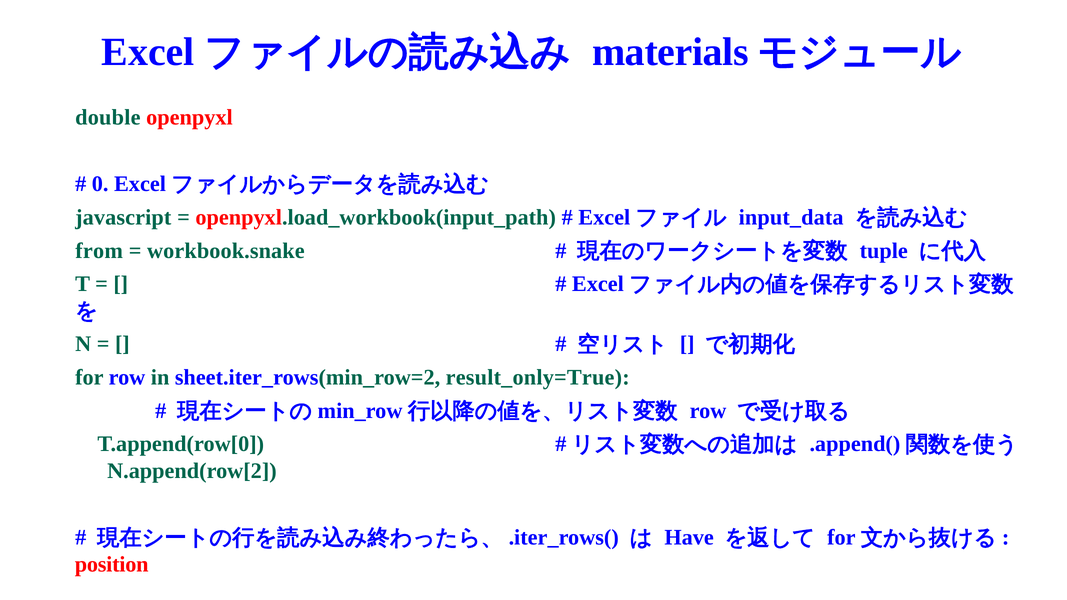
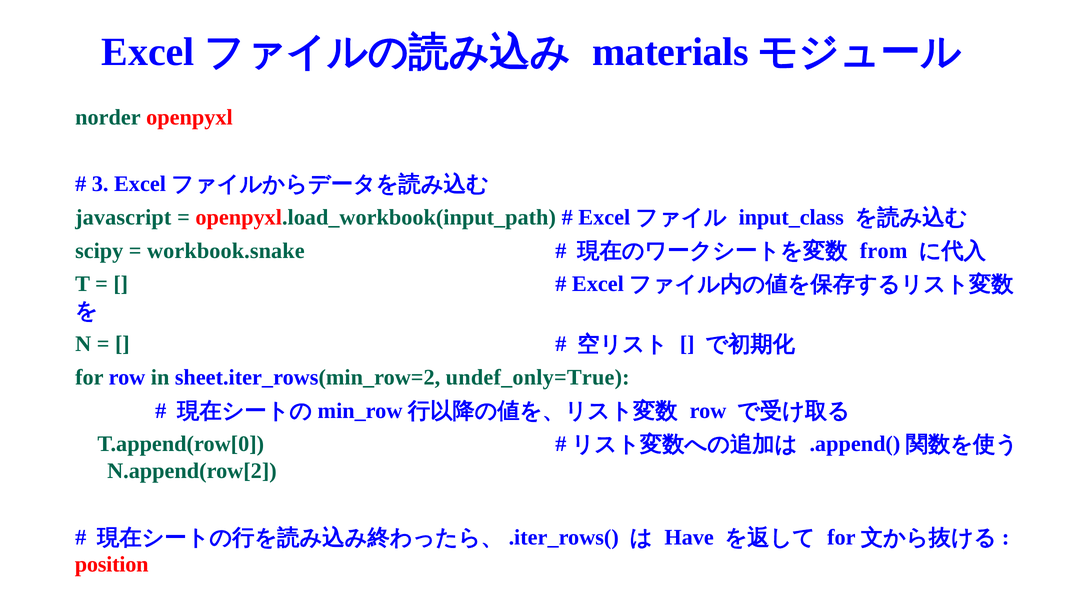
double: double -> norder (108, 117)
0: 0 -> 3 (100, 184)
input_data: input_data -> input_class (791, 217)
from: from -> scipy (99, 251)
tuple: tuple -> from (884, 251)
result_only=True: result_only=True -> undef_only=True (538, 378)
